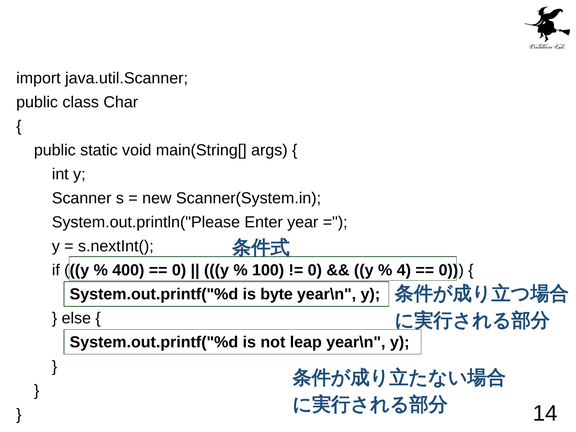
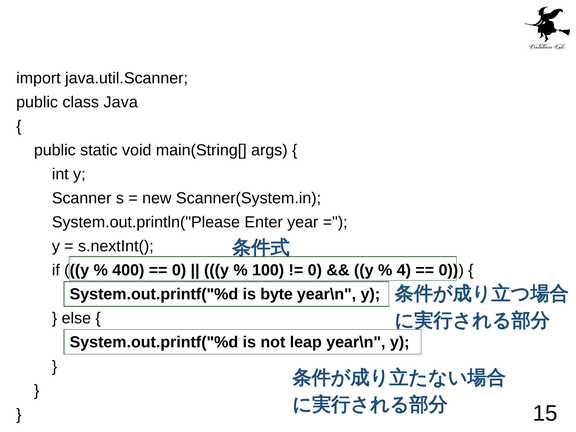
Char: Char -> Java (121, 102)
14: 14 -> 15 (545, 413)
